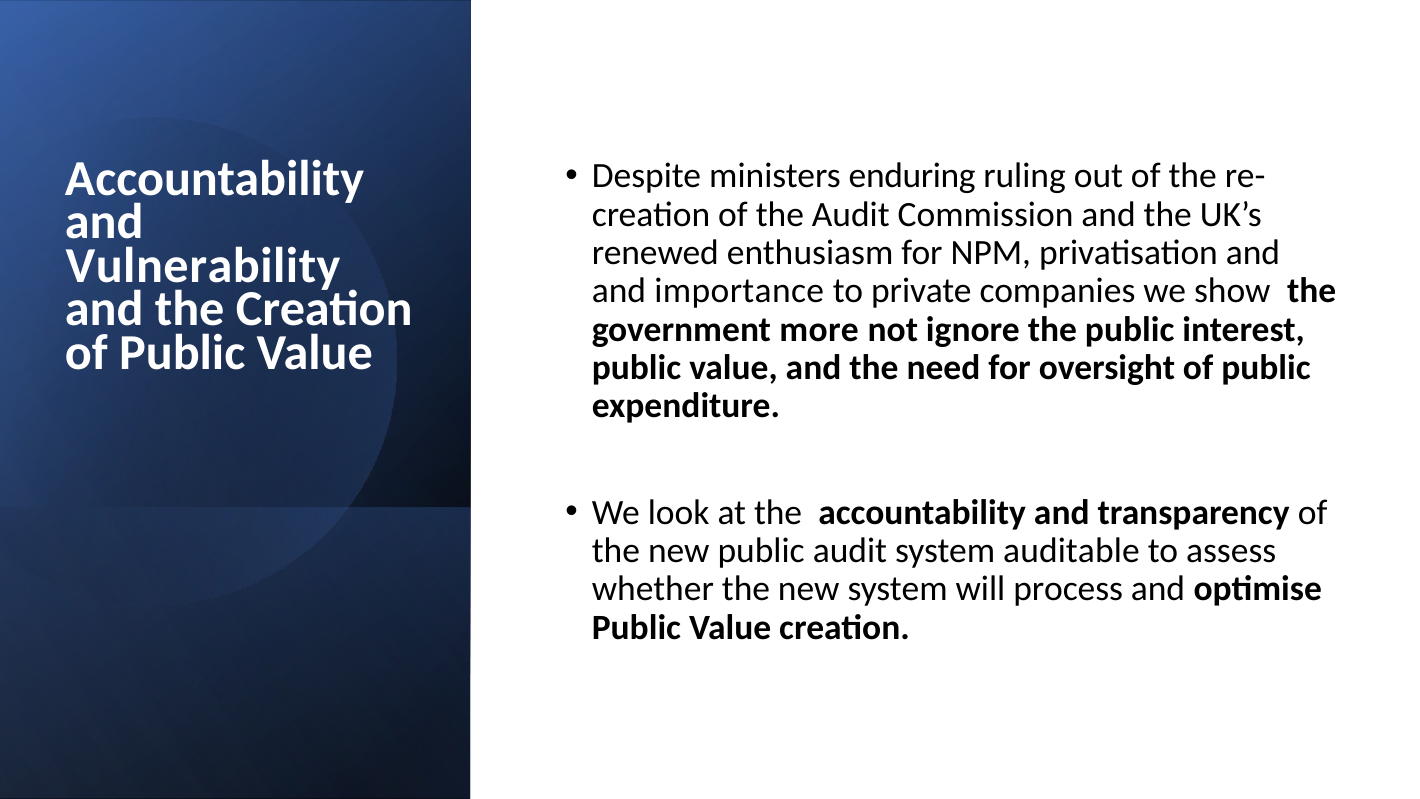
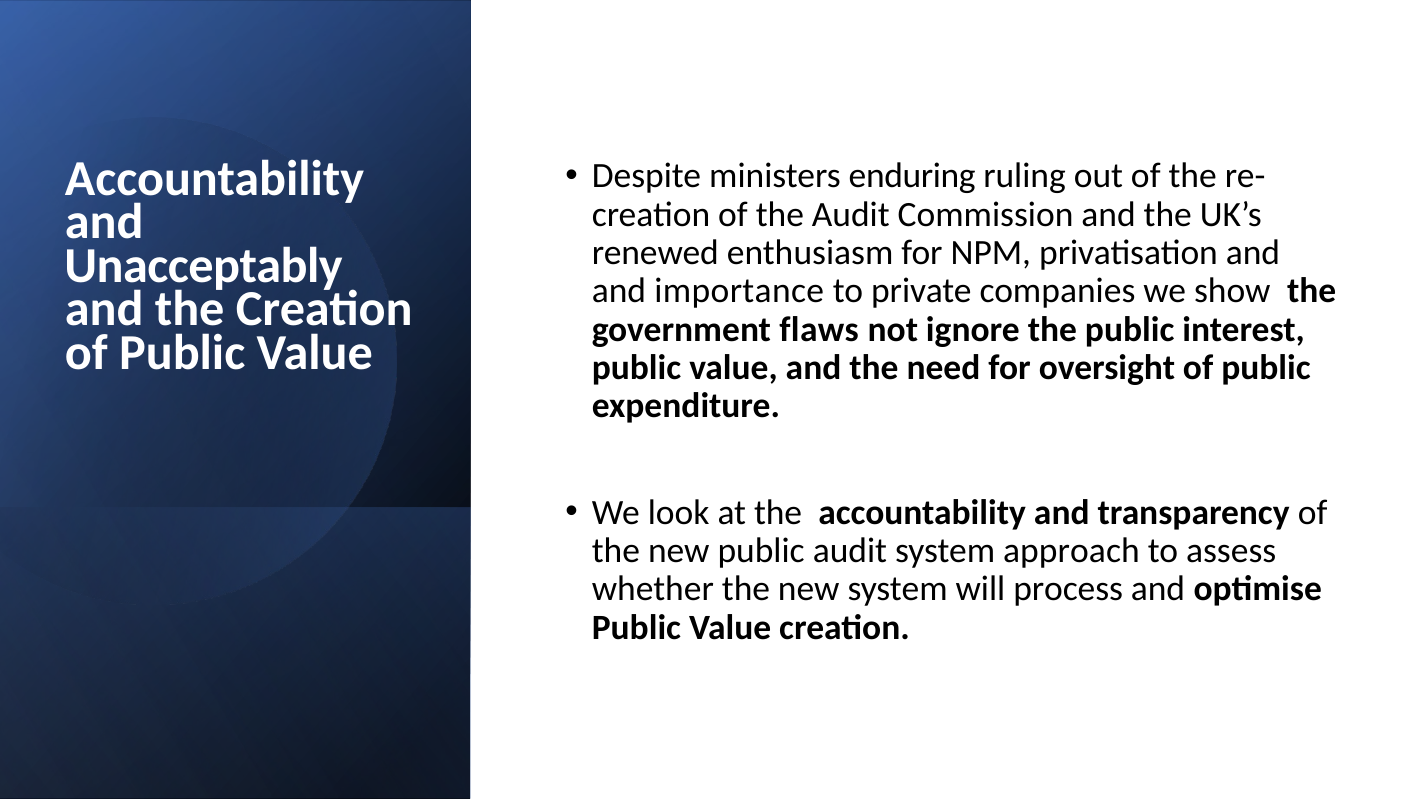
Vulnerability: Vulnerability -> Unacceptably (204, 266)
more: more -> flaws (819, 329)
auditable: auditable -> approach (1071, 550)
